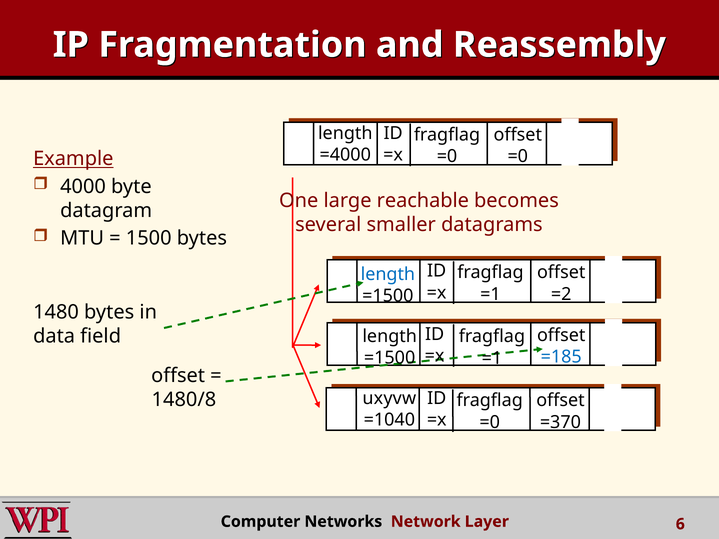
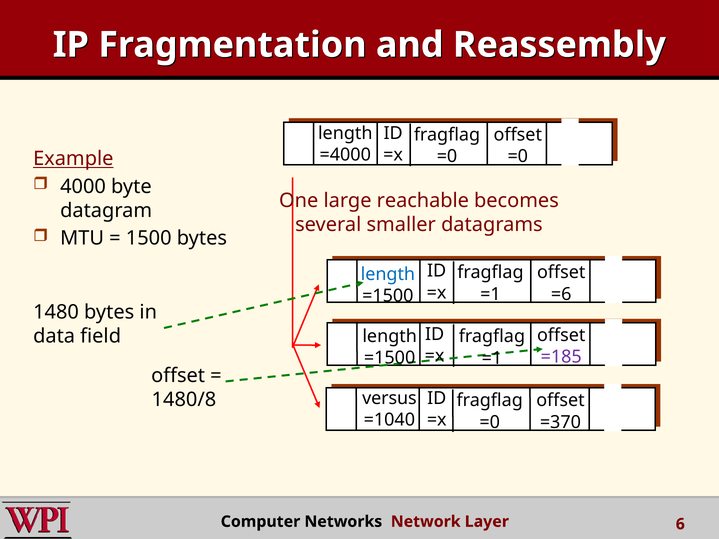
=2: =2 -> =6 (561, 294)
=185 colour: blue -> purple (561, 357)
uxyvw: uxyvw -> versus (389, 398)
